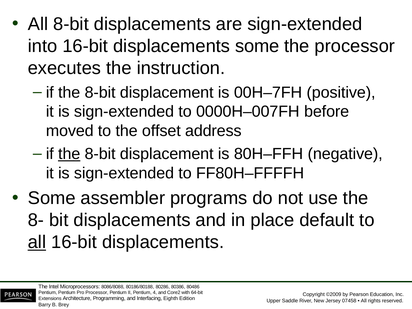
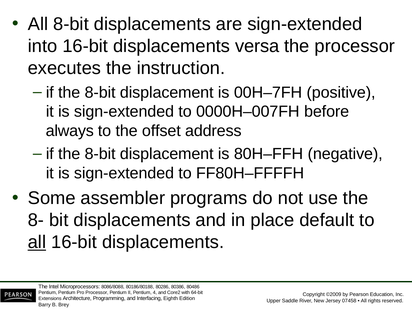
displacements some: some -> versa (257, 46)
moved: moved -> always (70, 131)
the underline: present -> none (69, 154)
